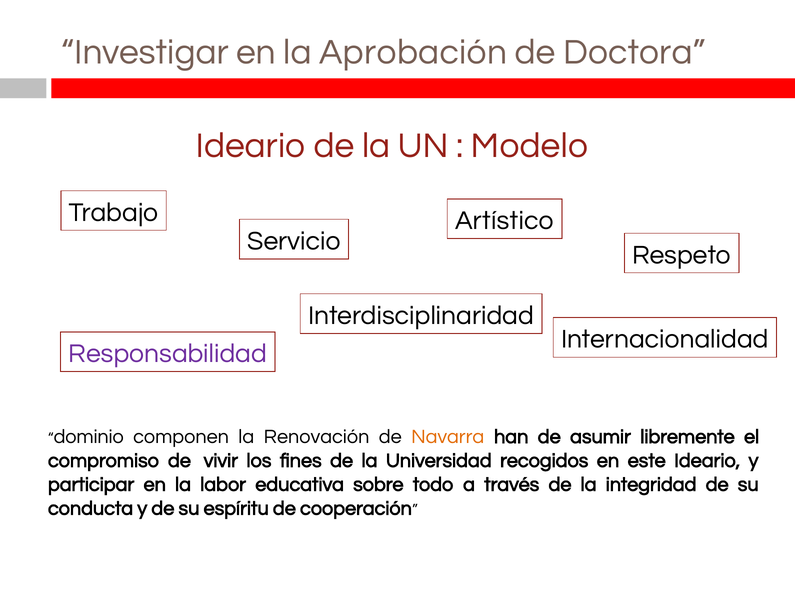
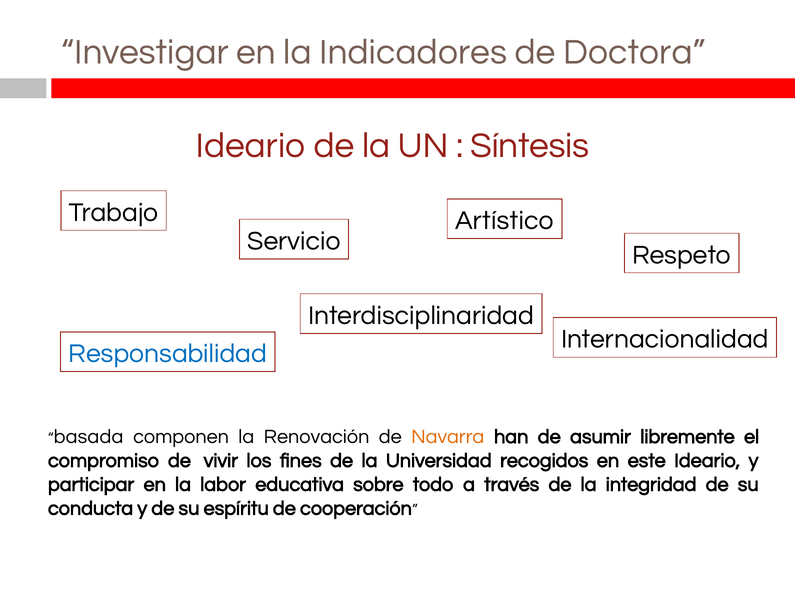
Aprobación: Aprobación -> Indicadores (413, 52)
Modelo: Modelo -> Síntesis (530, 145)
Responsabilidad colour: purple -> blue (168, 353)
dominio: dominio -> basada (89, 436)
